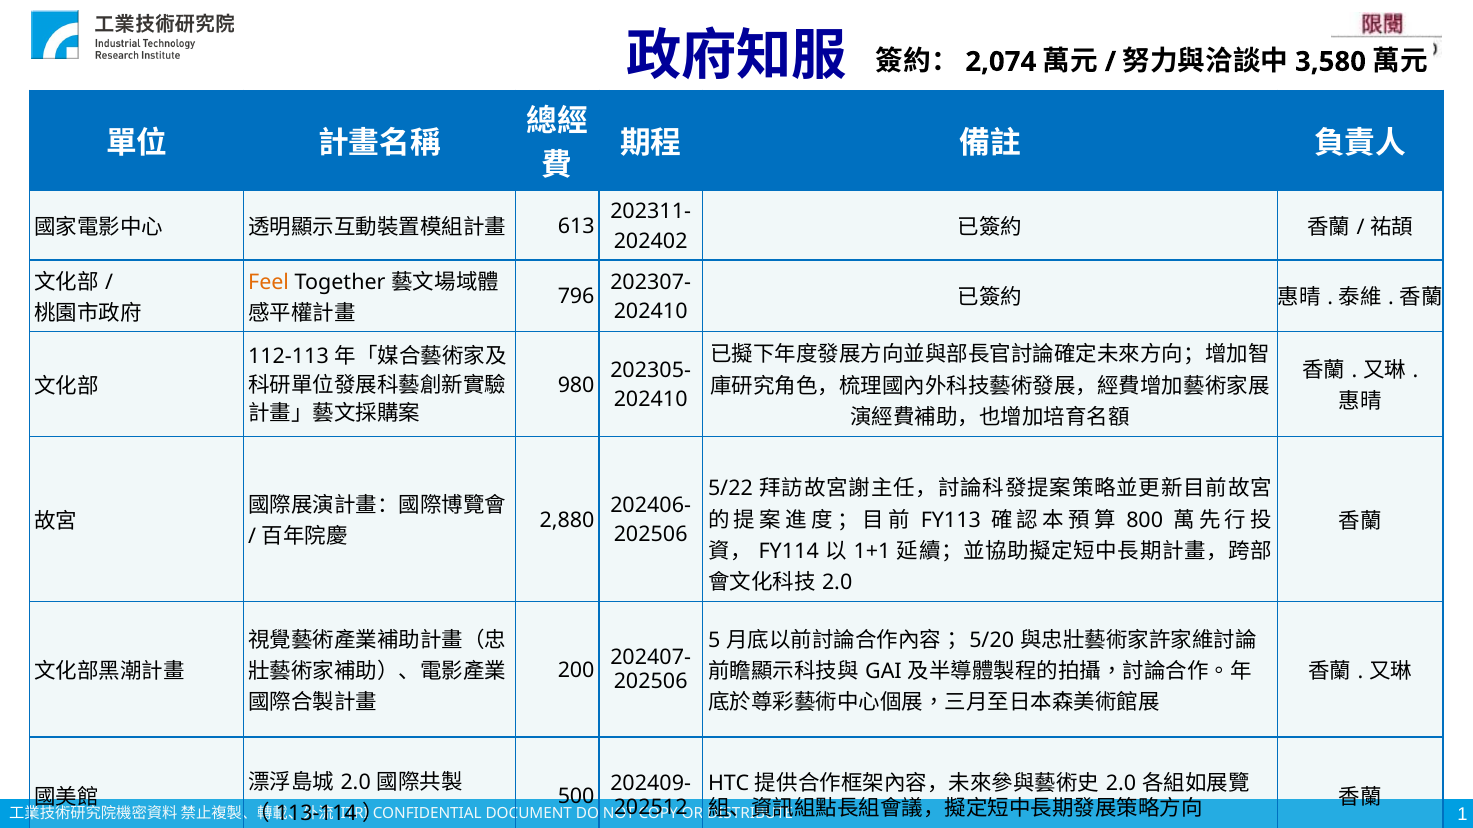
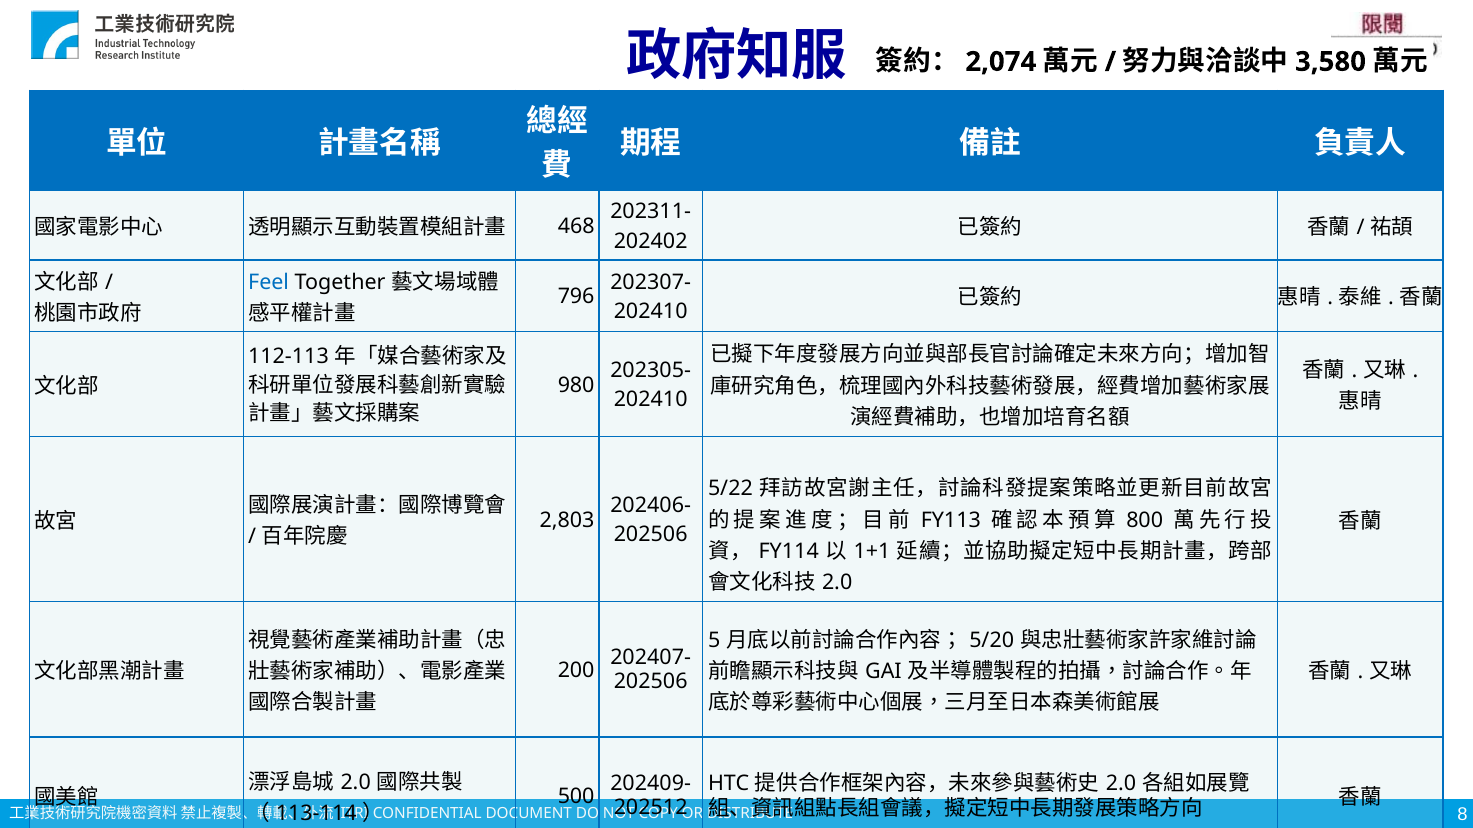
613: 613 -> 468 (576, 227)
Feel colour: orange -> blue (269, 282)
2,880: 2,880 -> 2,803 (567, 521)
1: 1 -> 8 (1462, 815)
